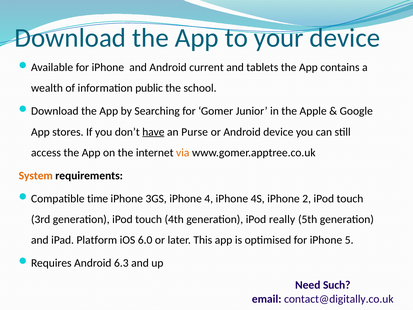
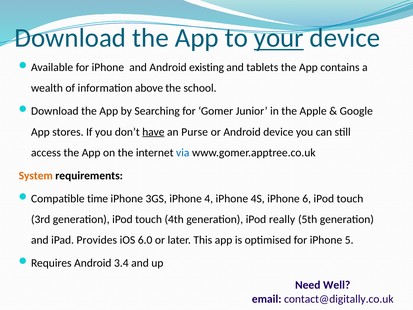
your underline: none -> present (279, 38)
current: current -> existing (207, 67)
public: public -> above (149, 88)
via colour: orange -> blue (183, 152)
2: 2 -> 6 (307, 198)
Platform: Platform -> Provides (97, 240)
6.3: 6.3 -> 3.4 (121, 263)
Such: Such -> Well (337, 285)
